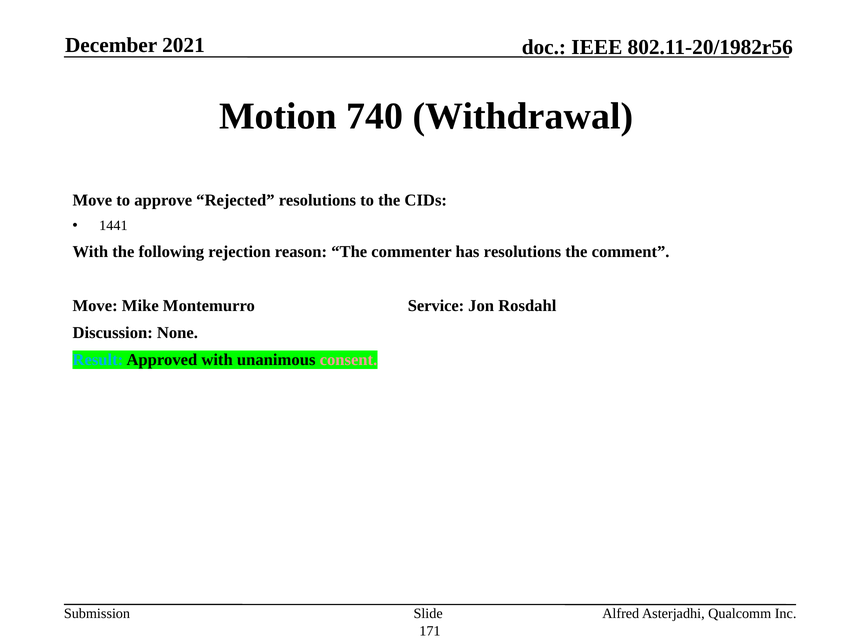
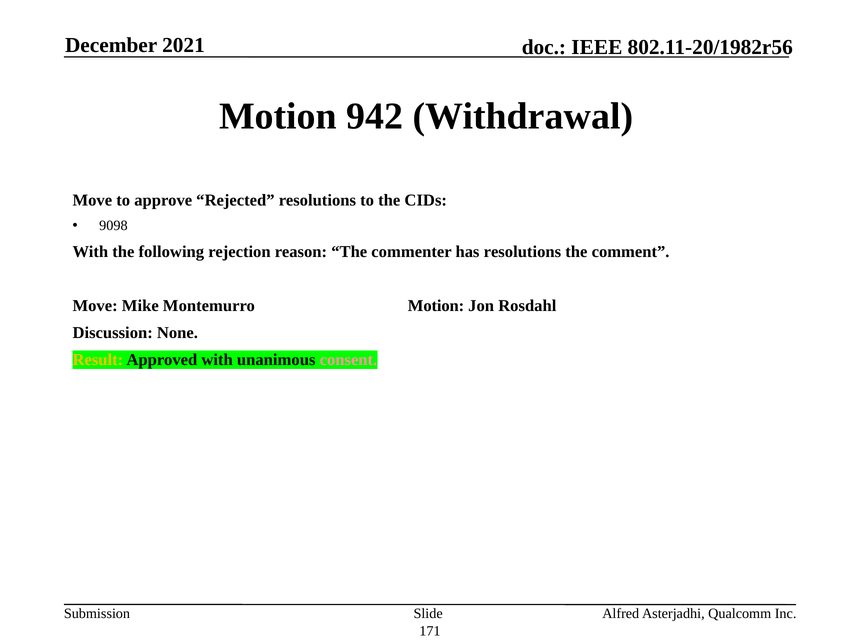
740: 740 -> 942 (375, 116)
1441: 1441 -> 9098 (113, 226)
Montemurro Service: Service -> Motion (436, 306)
Result colour: light blue -> yellow (98, 360)
